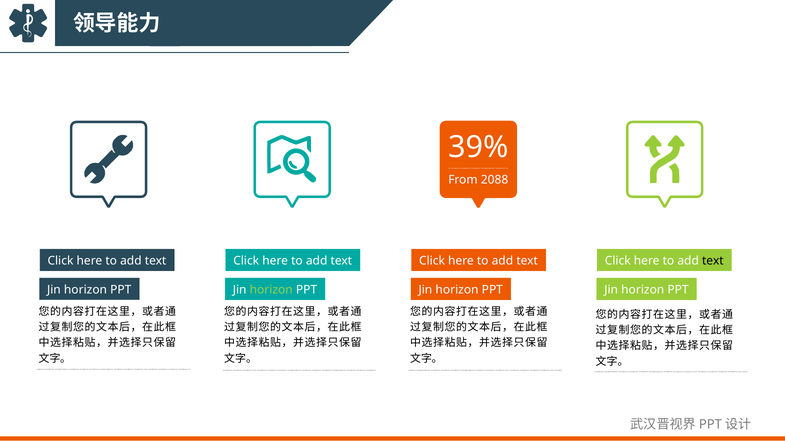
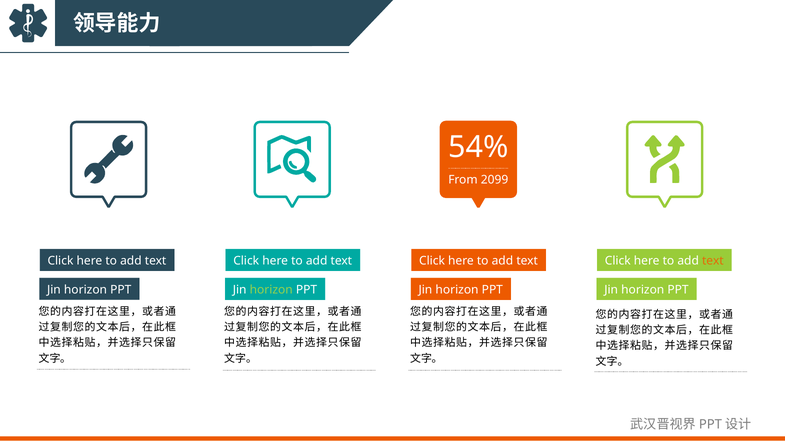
39%: 39% -> 54% (478, 148)
2088: 2088 -> 2099 (495, 180)
text colour: black -> orange (713, 261)
